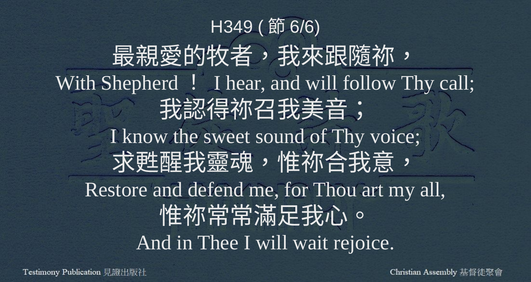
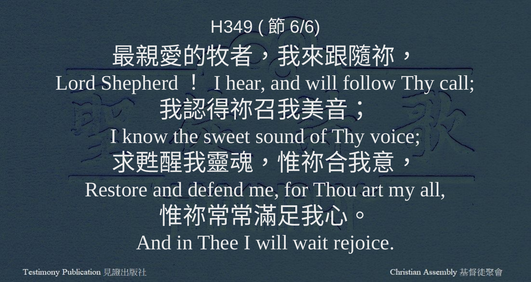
With: With -> Lord (76, 83)
